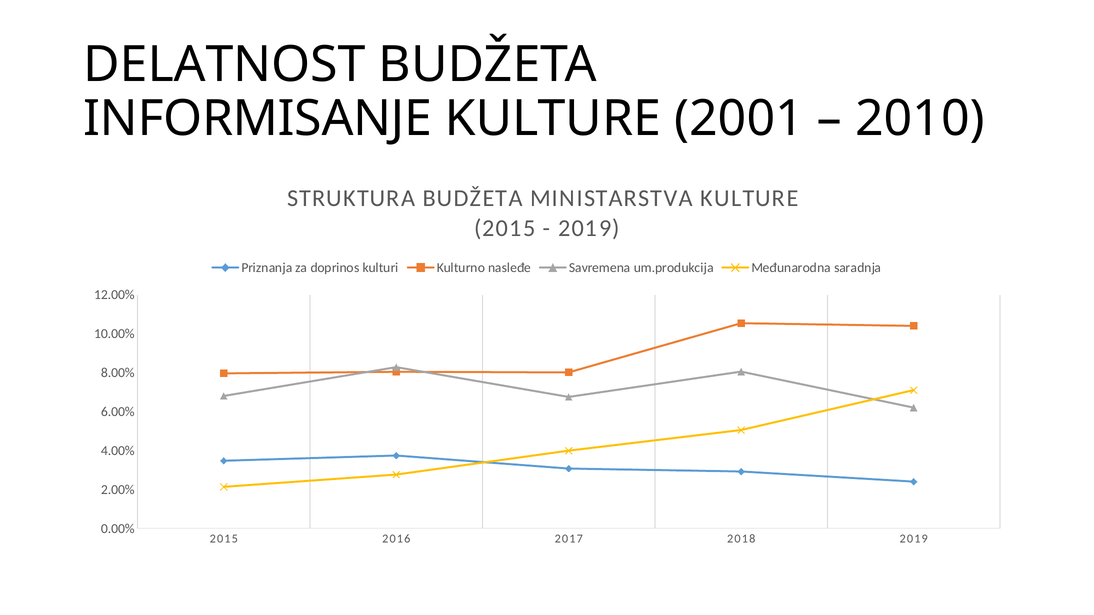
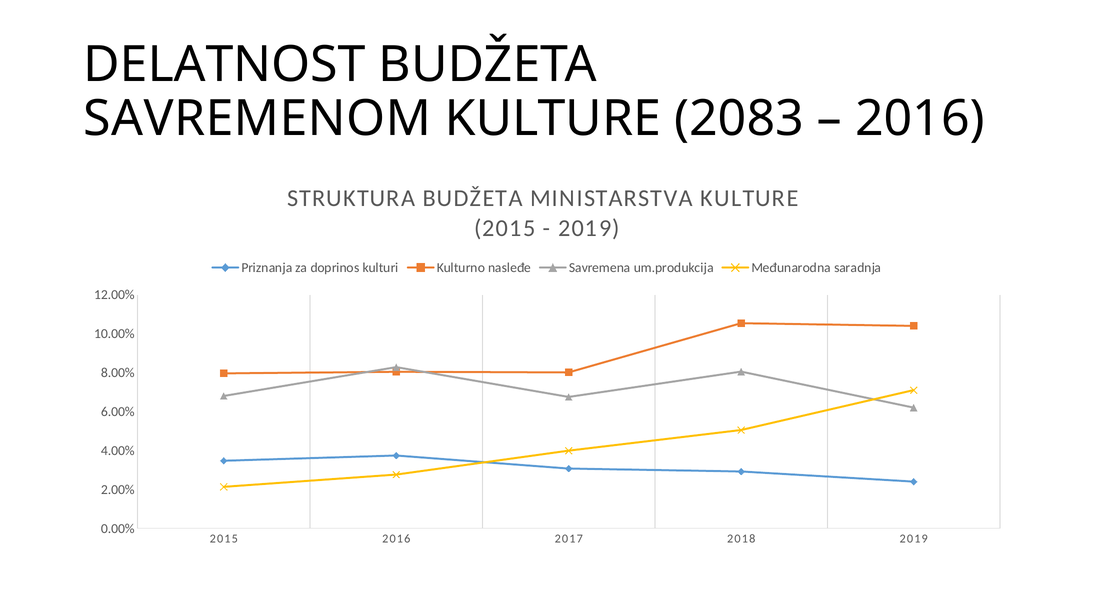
INFORMISANJE: INFORMISANJE -> SAVREMENOM (257, 119)
2001: 2001 -> 2083 (739, 119)
2010: 2010 -> 2016 (920, 119)
